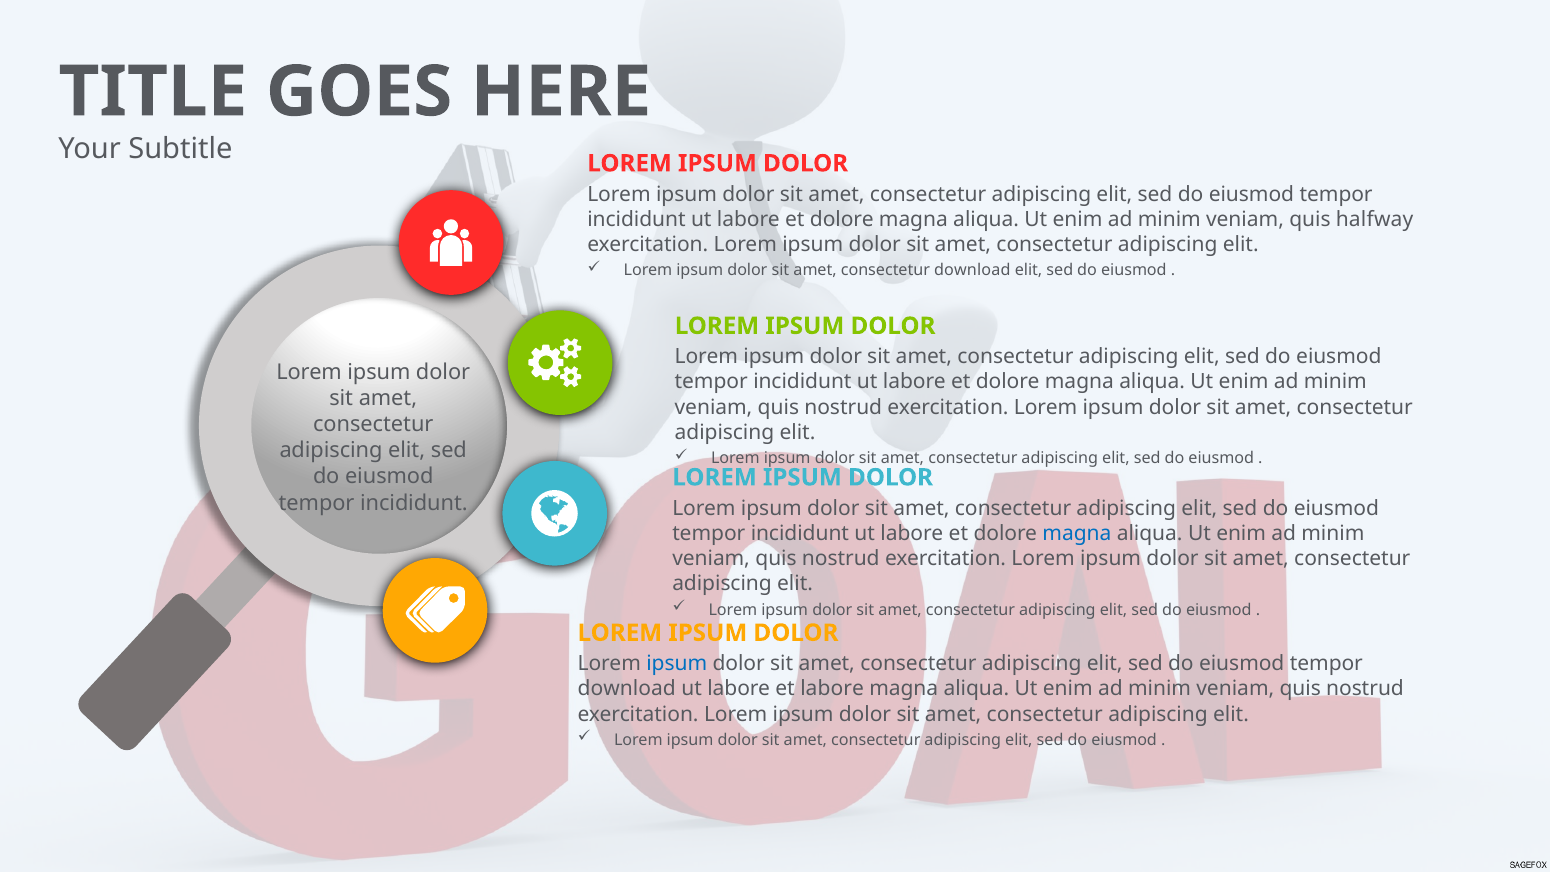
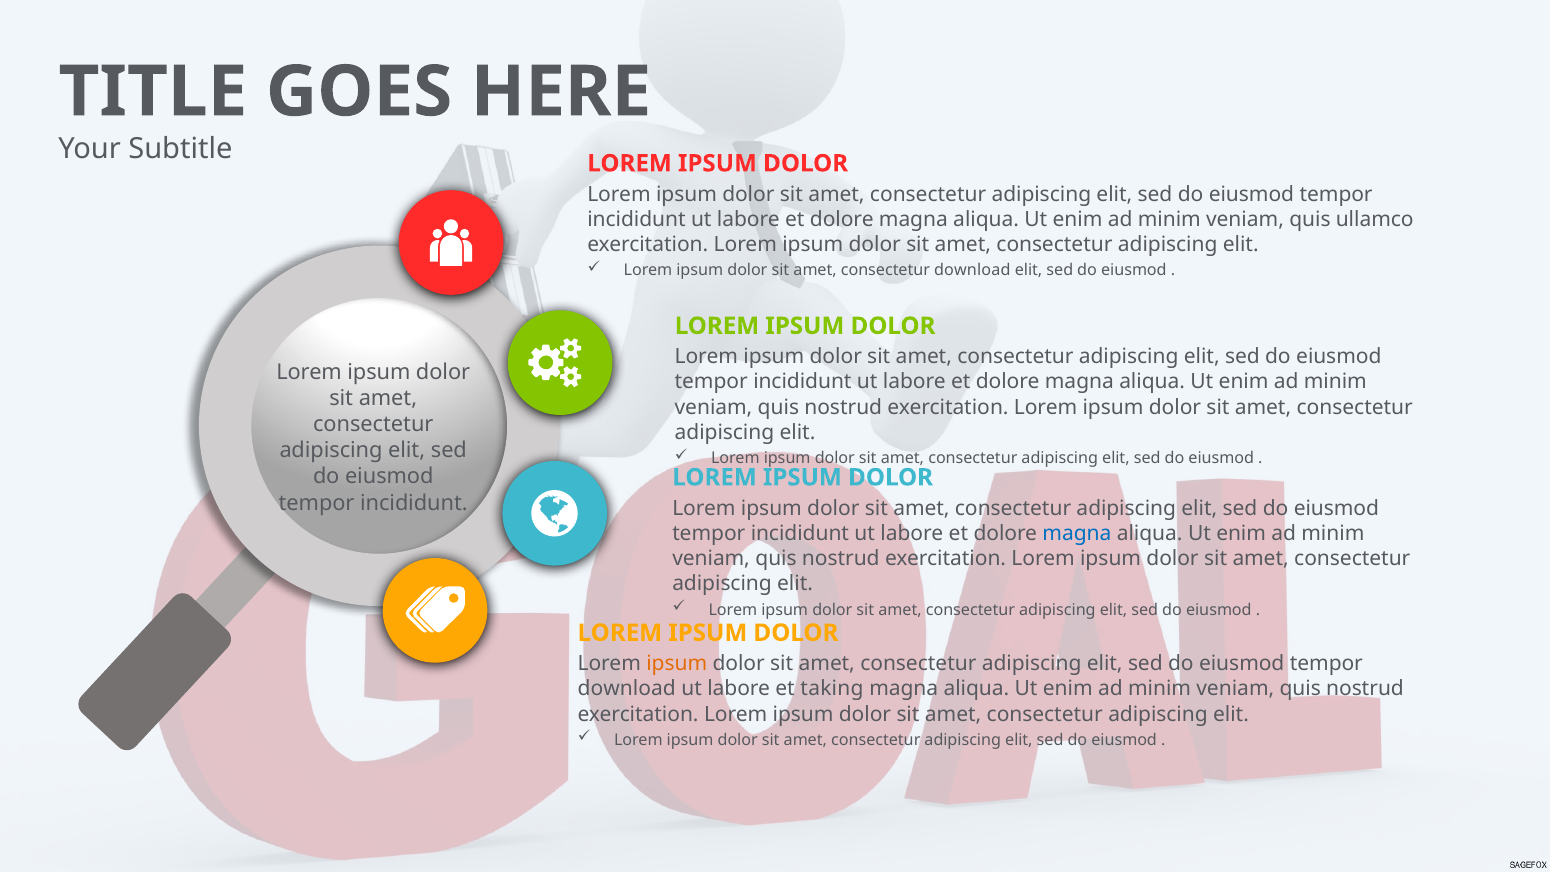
halfway: halfway -> ullamco (1375, 219)
ipsum colour: blue -> orange (677, 664)
et labore: labore -> taking (832, 689)
